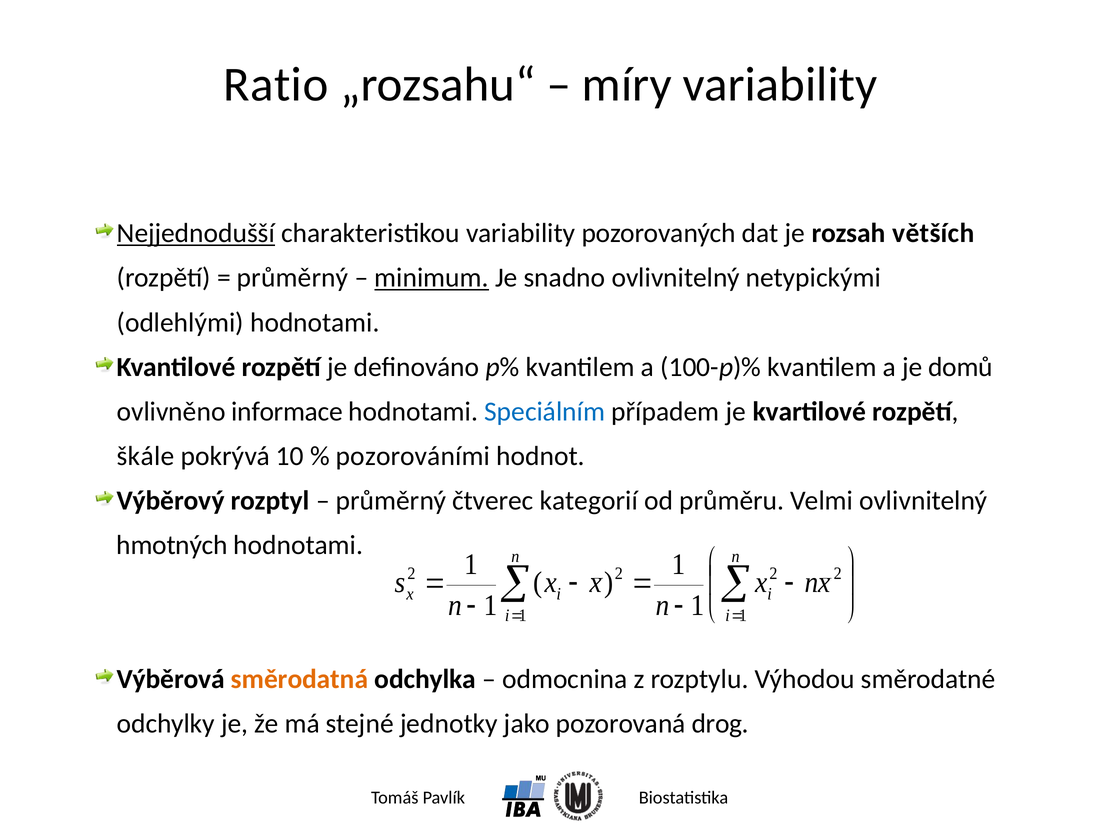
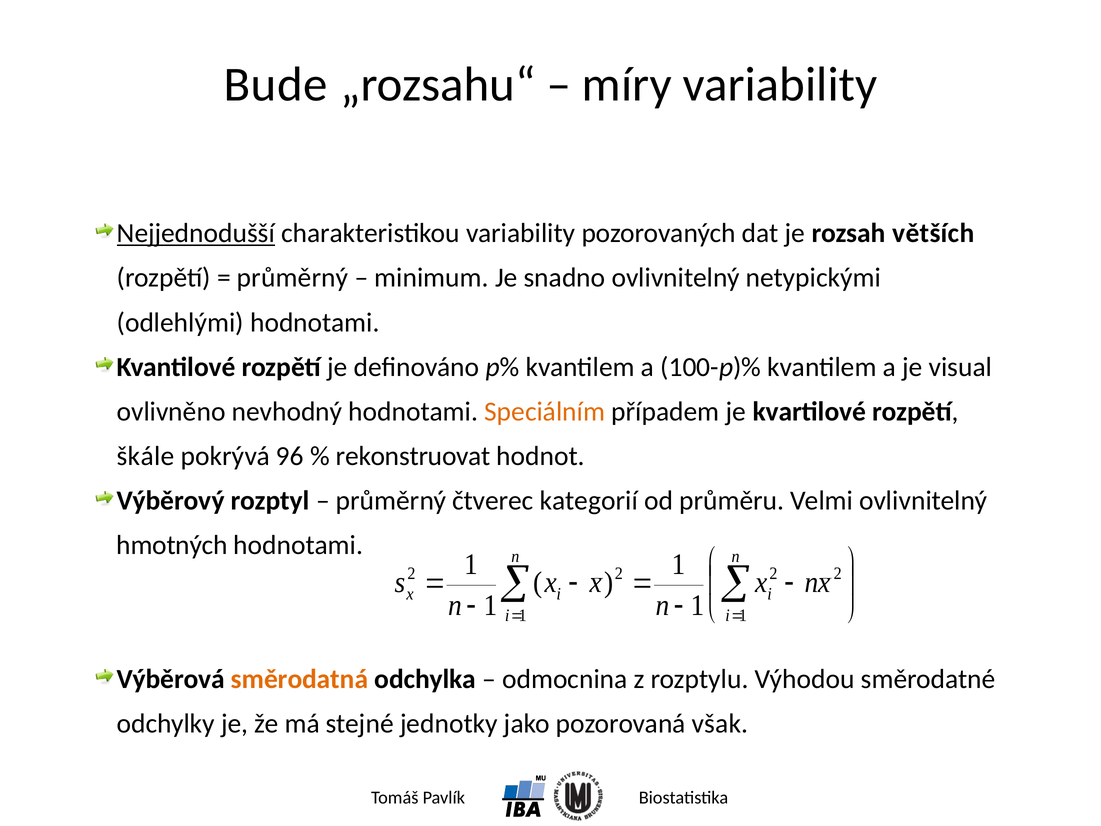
Ratio: Ratio -> Bude (276, 84)
minimum underline: present -> none (432, 278)
domů: domů -> visual (960, 367)
informace: informace -> nevhodný (287, 411)
Speciálním colour: blue -> orange (545, 411)
10: 10 -> 96 (290, 456)
pozorováními: pozorováními -> rekonstruovat (413, 456)
drog: drog -> však (720, 723)
